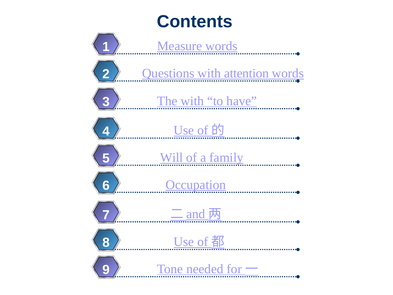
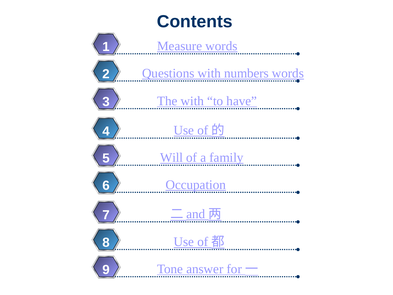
attention: attention -> numbers (246, 73)
needed: needed -> answer (205, 269)
